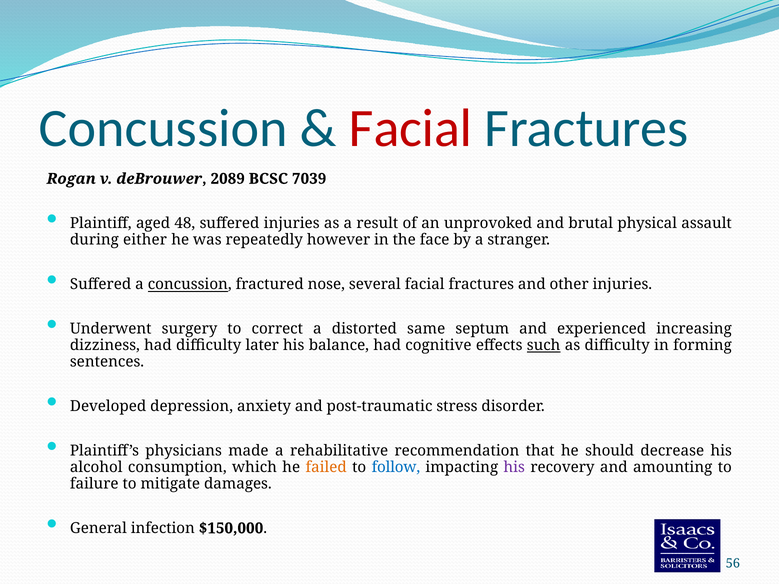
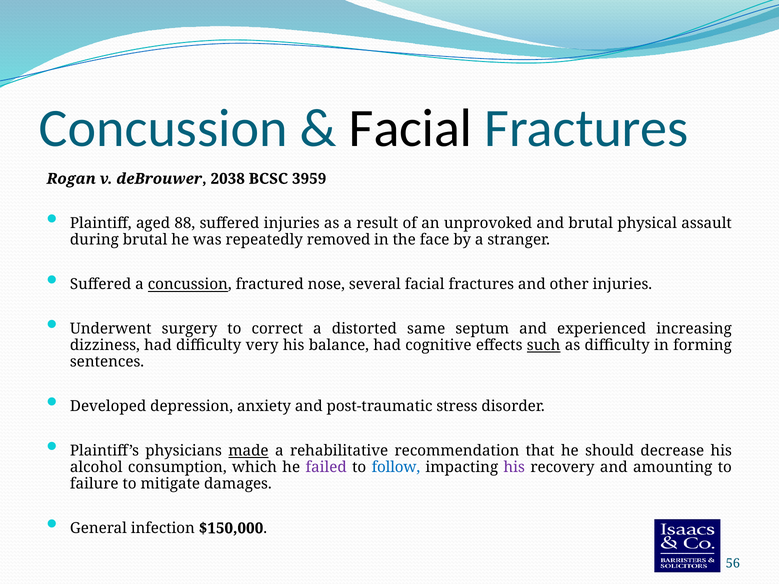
Facial colour: red -> black (411, 129)
2089: 2089 -> 2038 (228, 179)
7039: 7039 -> 3959 (309, 179)
48: 48 -> 88 (185, 223)
during either: either -> brutal (145, 240)
however: however -> removed (339, 240)
later: later -> very (262, 345)
made underline: none -> present (248, 451)
failed colour: orange -> purple (326, 467)
